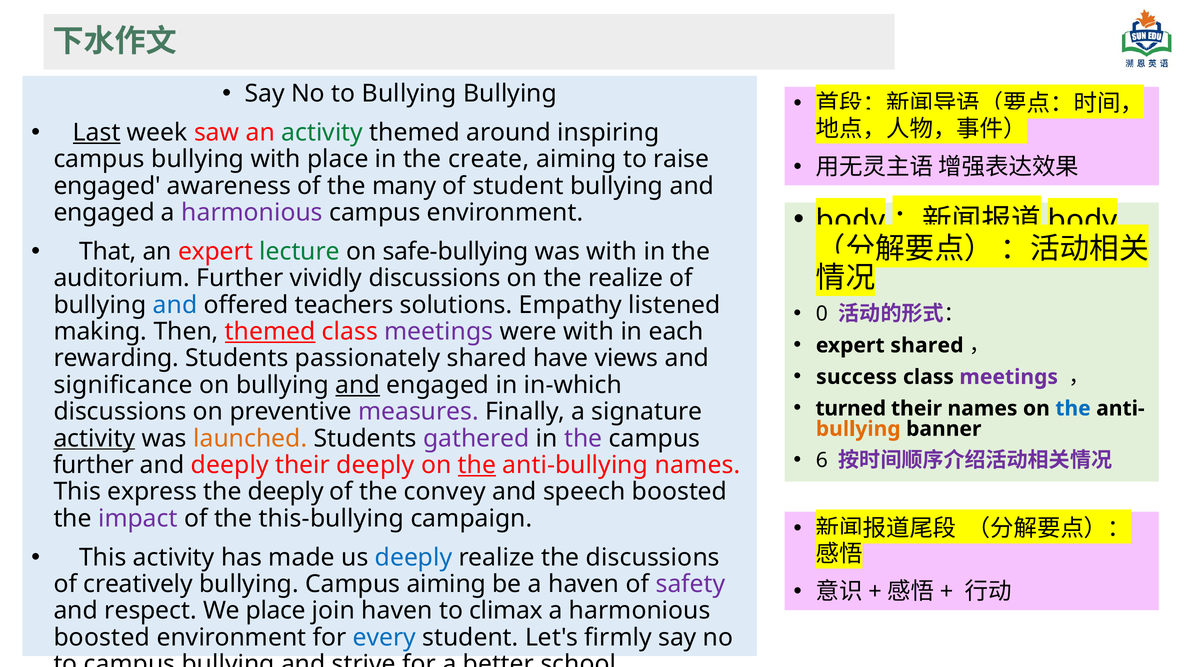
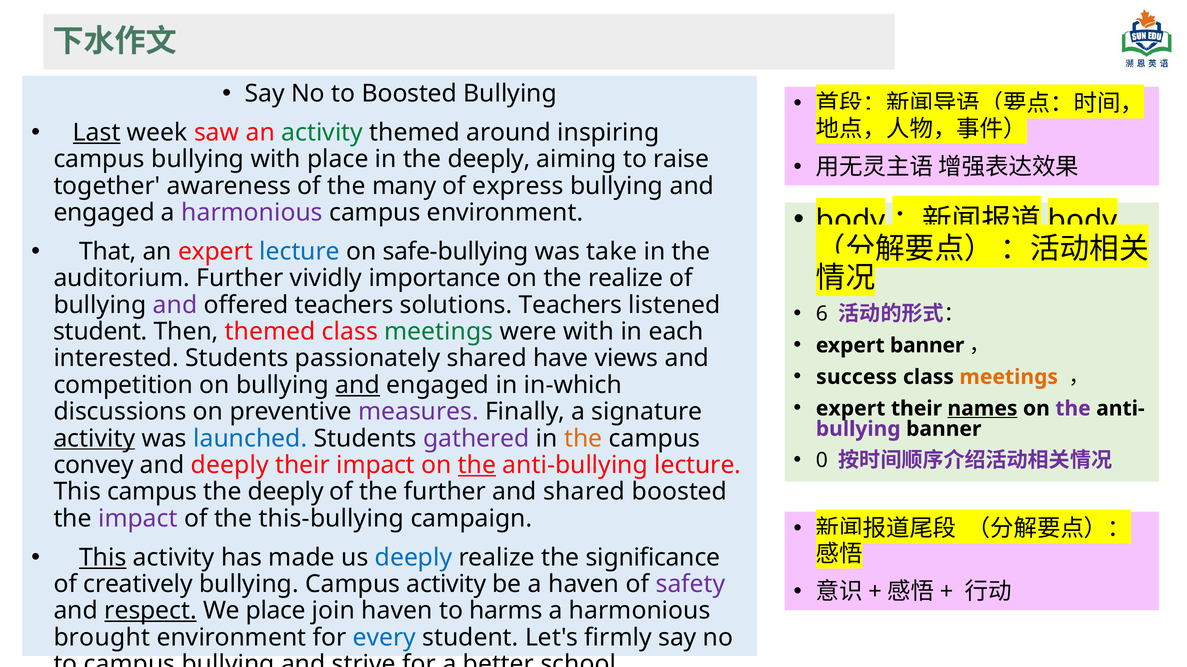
to Bullying: Bullying -> Boosted (409, 94)
in the create: create -> deeply (489, 159)
engaged: engaged -> together (107, 186)
of student: student -> express (518, 186)
lecture colour: green -> blue (300, 252)
was with: with -> take (612, 252)
vividly discussions: discussions -> importance (435, 279)
and colour: blue -> purple (175, 305)
solutions Empathy: Empathy -> Teachers (571, 305)
0: 0 -> 6 (822, 314)
making: making -> student (100, 332)
themed underline: present -> none (270, 332)
meetings colour: purple -> green (439, 332)
expert shared: shared -> banner (927, 346)
rewarding: rewarding -> interested (116, 359)
meetings colour: purple -> orange (1009, 377)
significance: significance -> competition (123, 385)
turned: turned -> expert (851, 409)
names underline: none -> present (982, 409)
the colour: blue -> purple (1073, 409)
bullying colour: orange -> purple (858, 429)
launched colour: orange -> blue (250, 439)
the colour: purple -> orange (583, 439)
6: 6 -> 0 (822, 461)
further: further -> convey (94, 466)
their deeply: deeply -> impact (376, 466)
anti-bullying names: names -> lecture (698, 466)
This express: express -> campus (152, 492)
the convey: convey -> further (445, 492)
and speech: speech -> shared (584, 492)
This underline: none -> present (103, 558)
the discussions: discussions -> significance (653, 558)
Campus aiming: aiming -> activity (446, 585)
respect underline: none -> present (151, 611)
climax: climax -> harms (506, 611)
boosted: boosted -> brought (102, 638)
